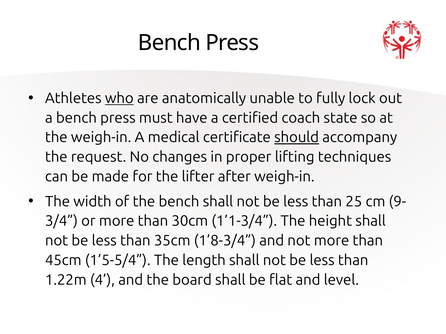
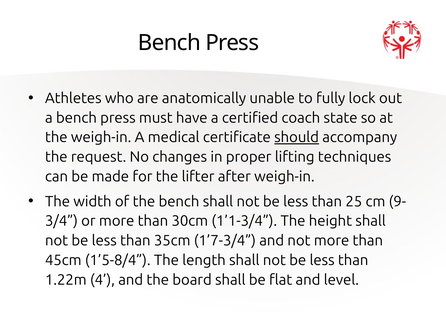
who underline: present -> none (119, 98)
1’8-3/4: 1’8-3/4 -> 1’7-3/4 (225, 241)
1’5-5/4: 1’5-5/4 -> 1’5-8/4 (118, 261)
